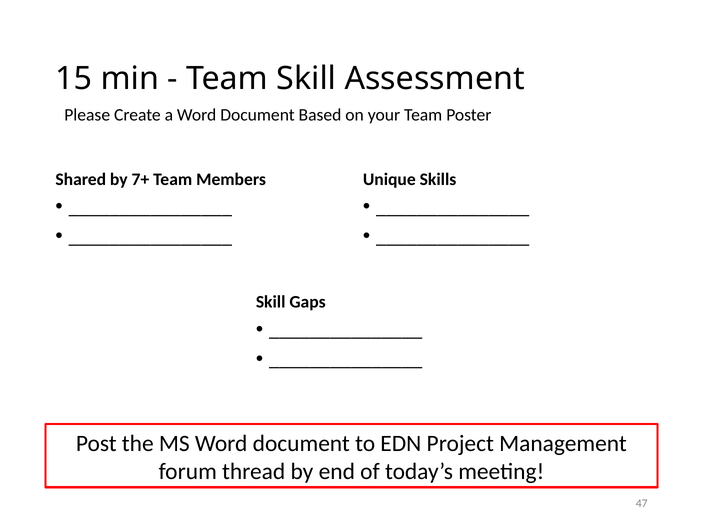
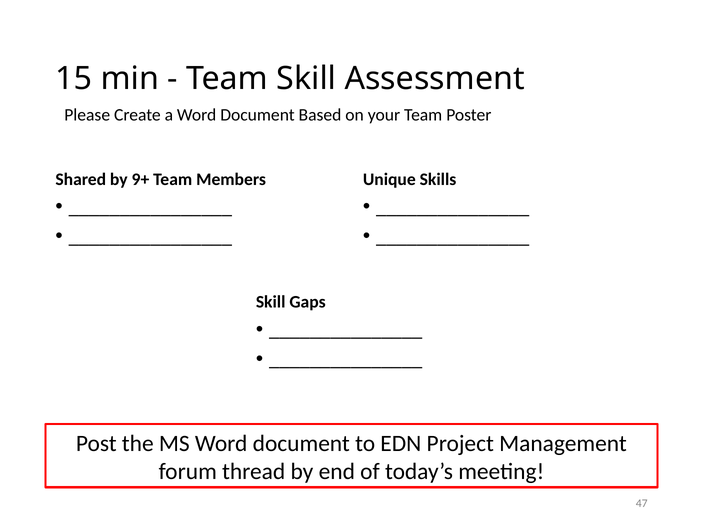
7+: 7+ -> 9+ (140, 179)
